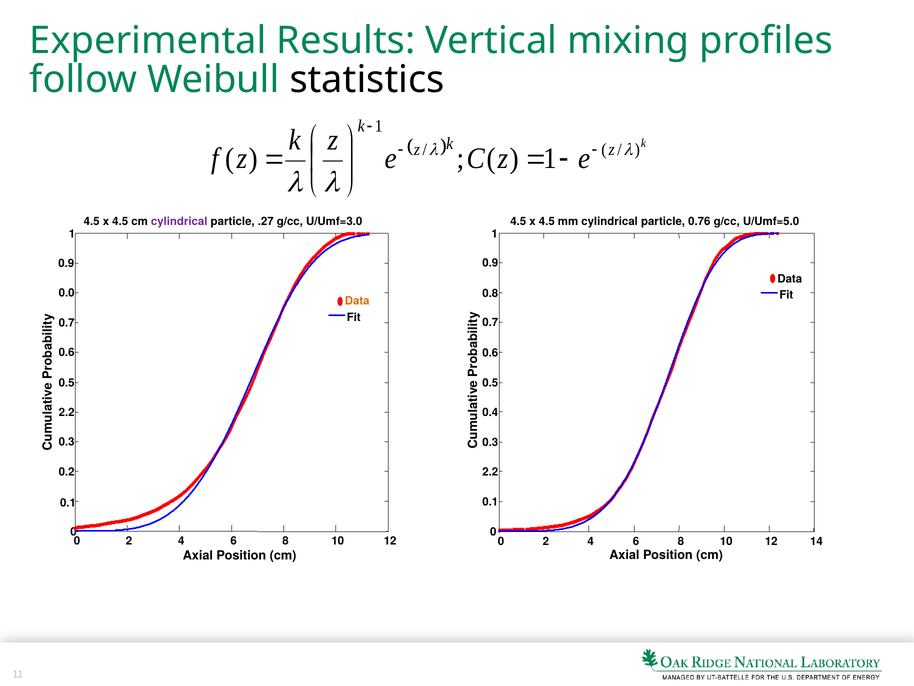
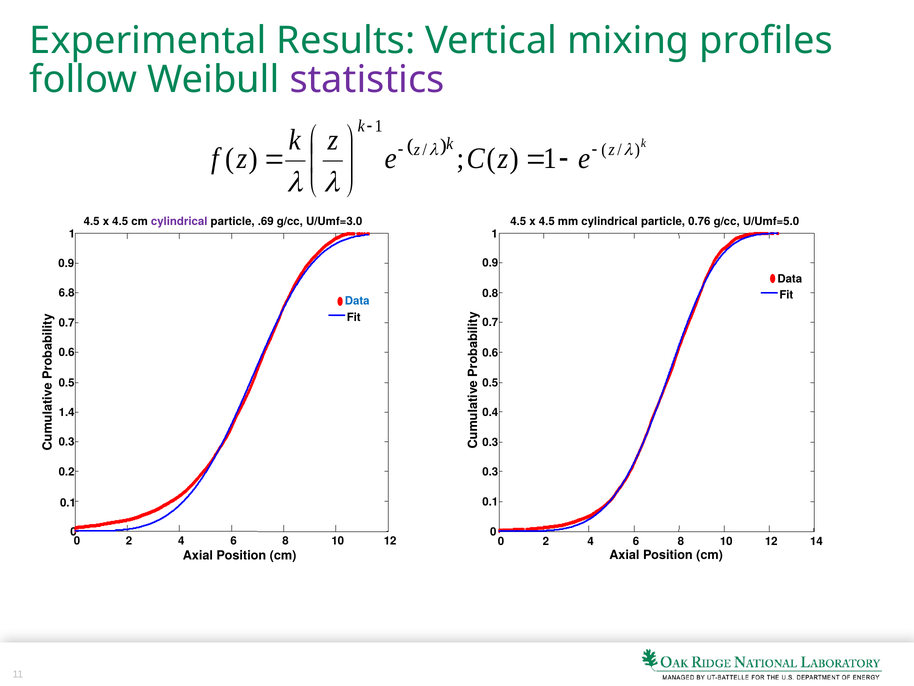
statistics colour: black -> purple (367, 80)
.27: .27 -> .69 (266, 221)
0.0: 0.0 -> 6.8 (67, 293)
Data colour: orange -> blue (357, 301)
2.2: 2.2 -> 1.4 (67, 412)
2.2: 2.2 -> 0.3 (490, 472)
